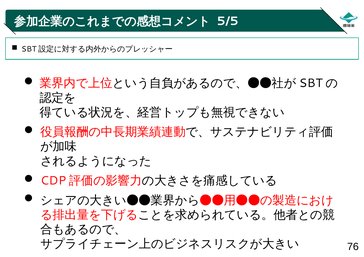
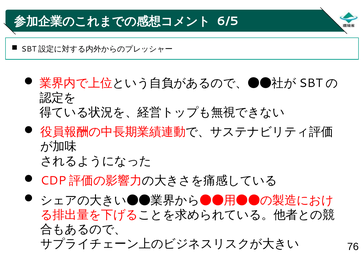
5/5: 5/5 -> 6/5 (228, 21)
